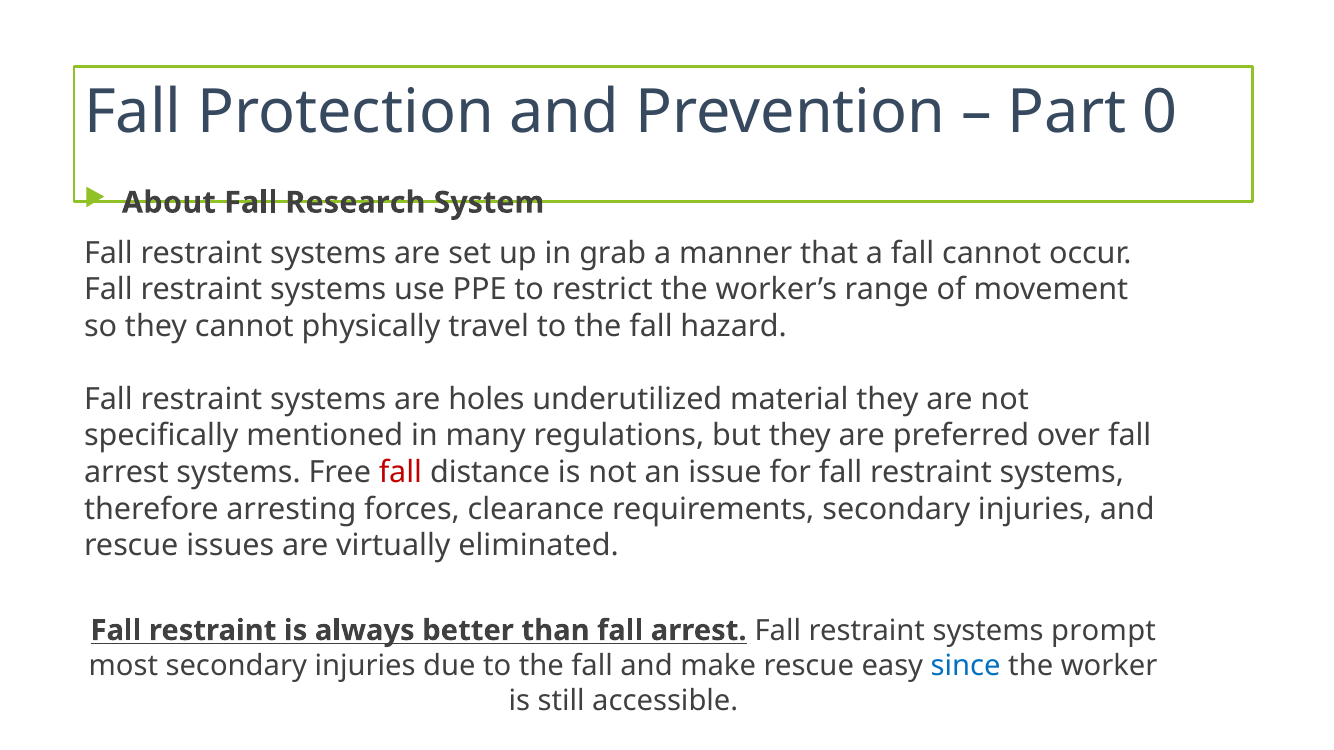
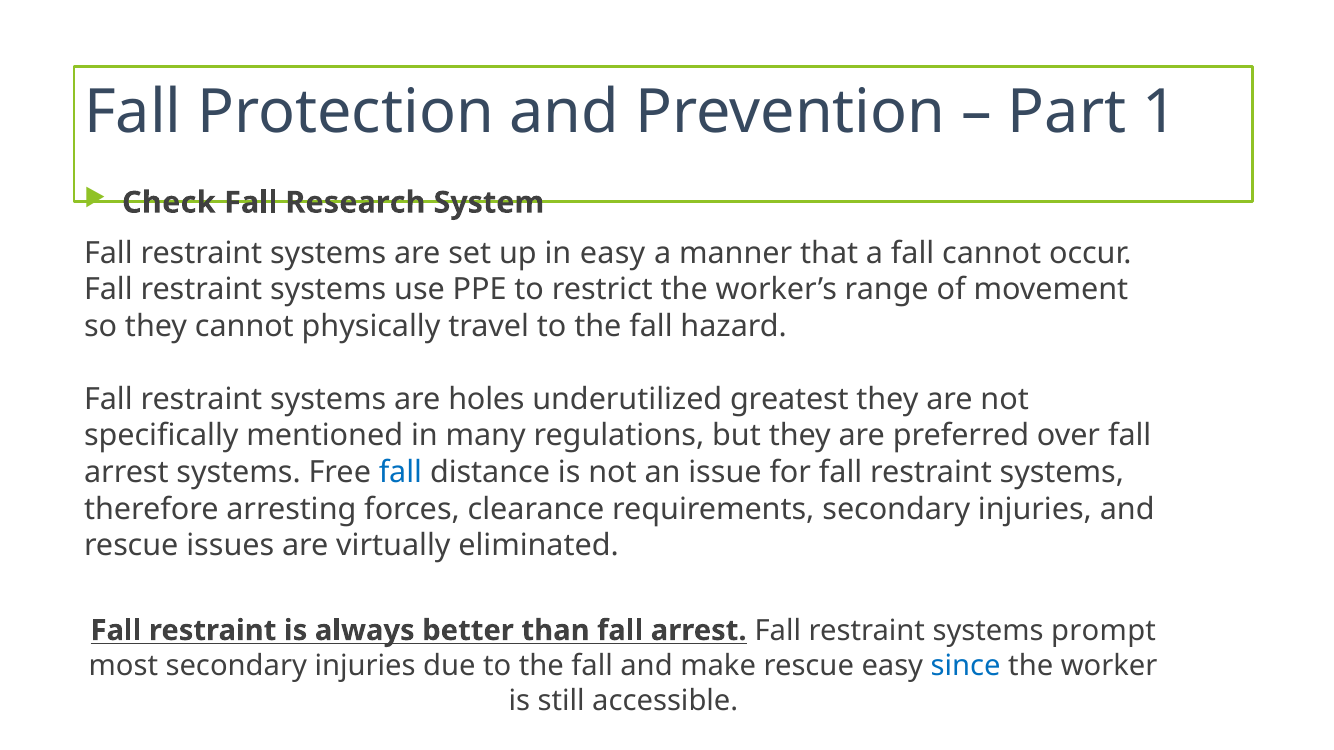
0: 0 -> 1 (1160, 113)
About: About -> Check (169, 203)
in grab: grab -> easy (613, 253)
material: material -> greatest (789, 399)
fall colour: red -> blue (400, 473)
